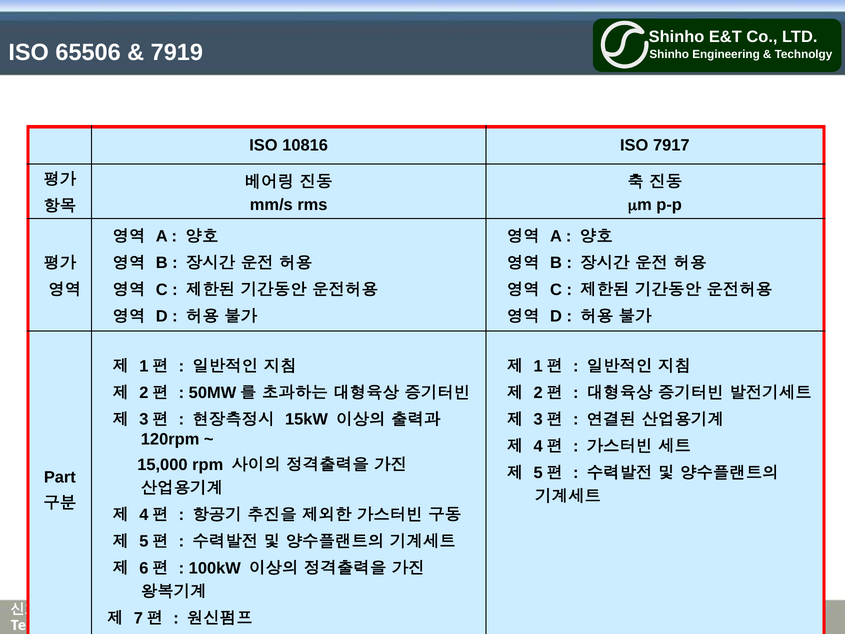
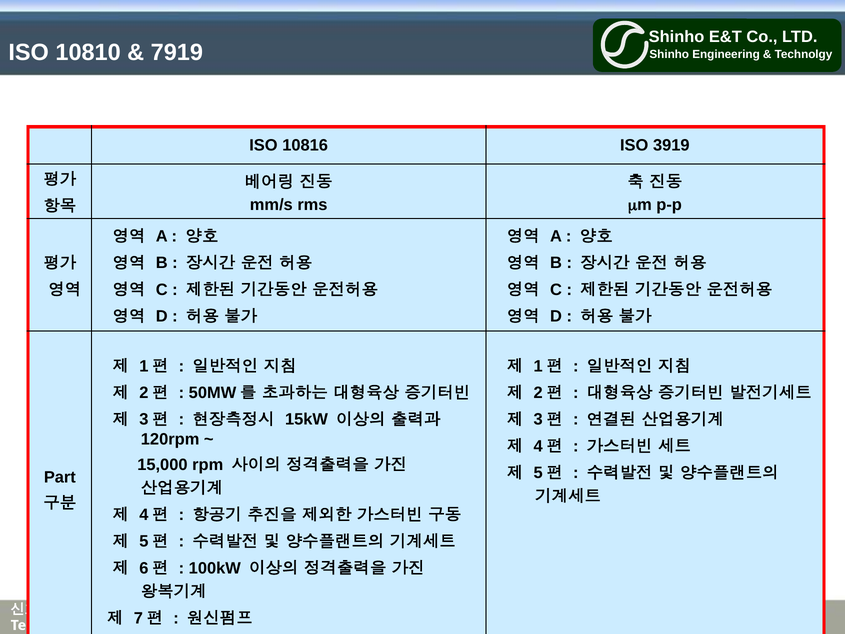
65506: 65506 -> 10810 (88, 52)
7917: 7917 -> 3919 (671, 146)
